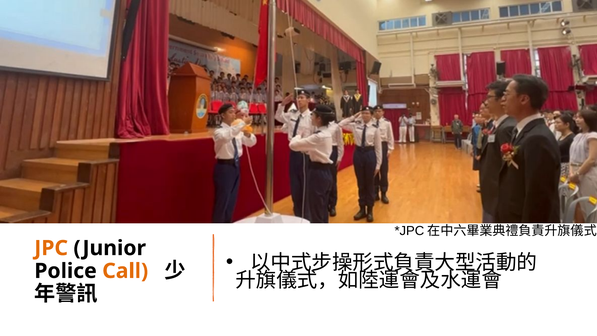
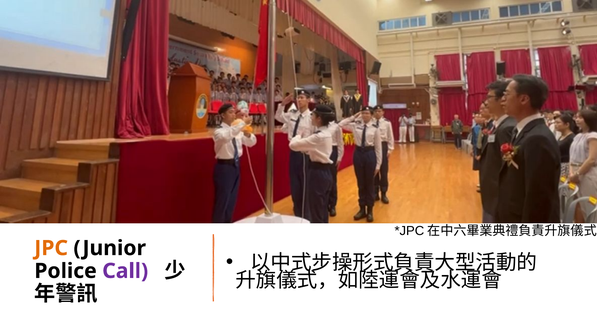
Call colour: orange -> purple (125, 271)
